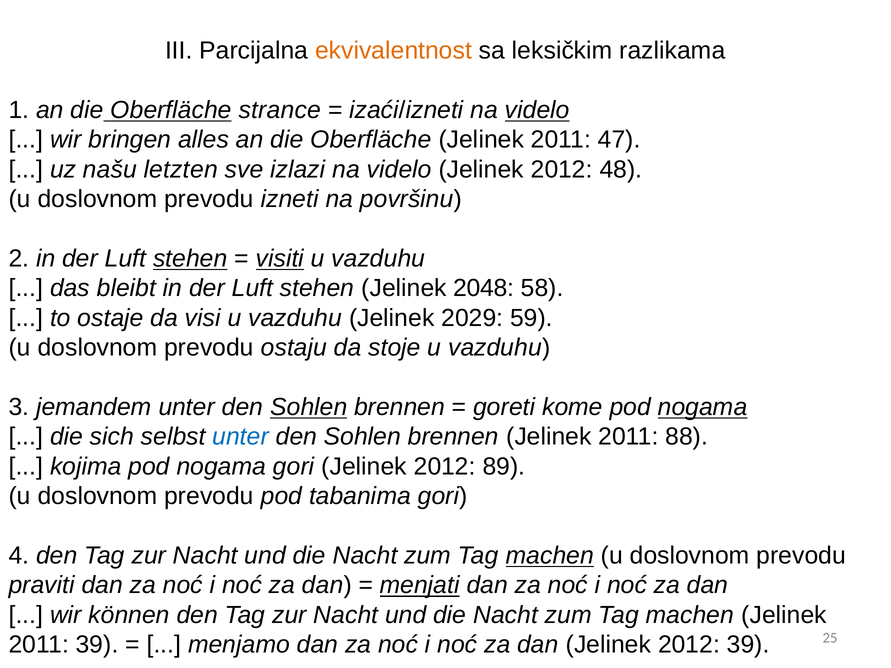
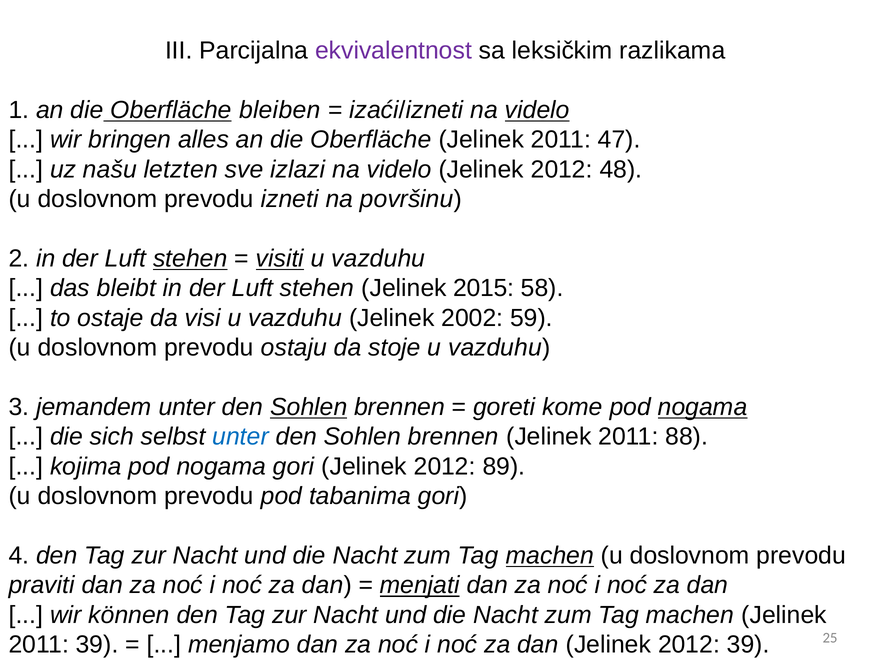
ekvivalentnost colour: orange -> purple (393, 51)
strance: strance -> bleiben (280, 110)
2048: 2048 -> 2015 (484, 288)
2029: 2029 -> 2002 (472, 318)
